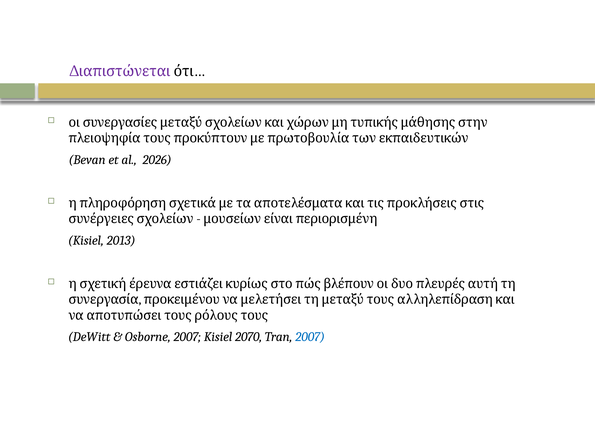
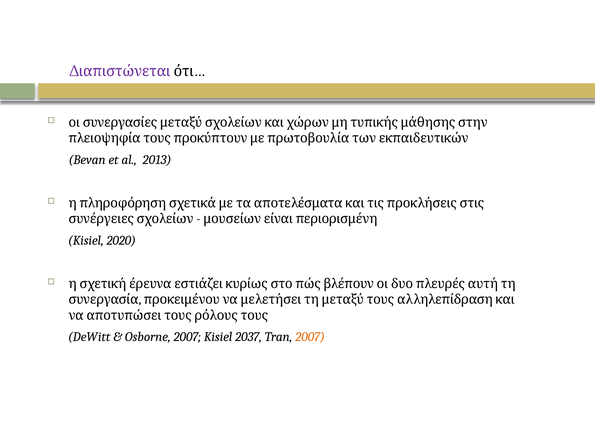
2026: 2026 -> 2013 (157, 160)
2013: 2013 -> 2020 (121, 241)
2070: 2070 -> 2037 (249, 337)
2007 colour: blue -> orange (310, 337)
